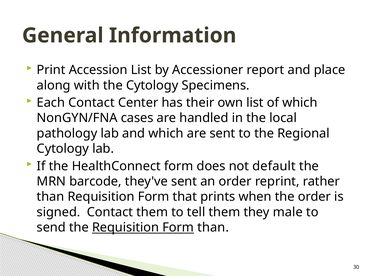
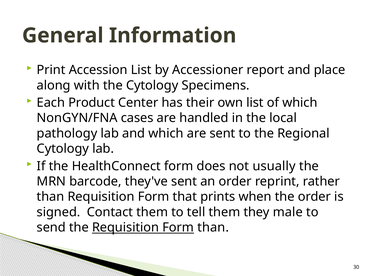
Each Contact: Contact -> Product (92, 103)
default: default -> usually (274, 166)
